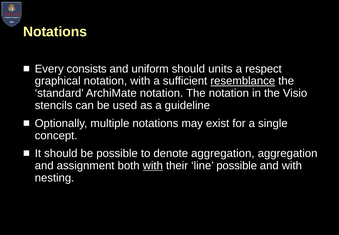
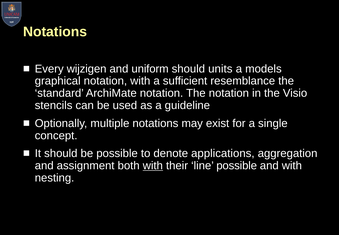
consists: consists -> wijzigen (87, 69)
respect: respect -> models (263, 69)
resemblance underline: present -> none (243, 81)
denote aggregation: aggregation -> applications (223, 153)
